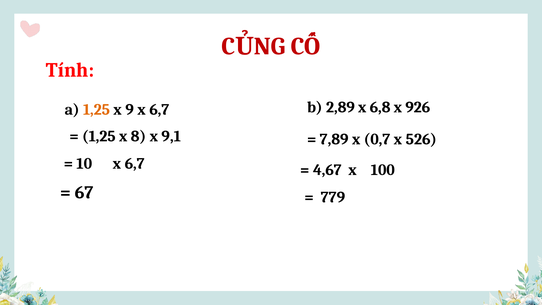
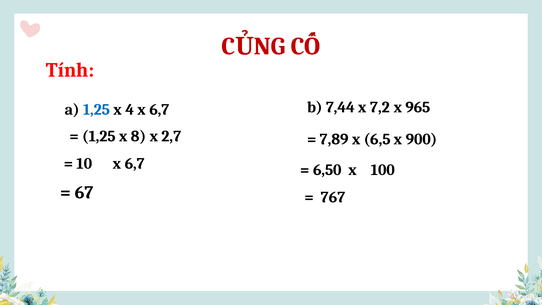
1,25 colour: orange -> blue (97, 109)
9: 9 -> 4 (130, 109)
2,89: 2,89 -> 7,44 (341, 107)
6,8: 6,8 -> 7,2 (380, 107)
926: 926 -> 965 (418, 107)
9,1: 9,1 -> 2,7 (171, 136)
0,7: 0,7 -> 6,5 (377, 139)
526: 526 -> 900 (421, 139)
4,67: 4,67 -> 6,50 (327, 170)
779: 779 -> 767 (333, 197)
